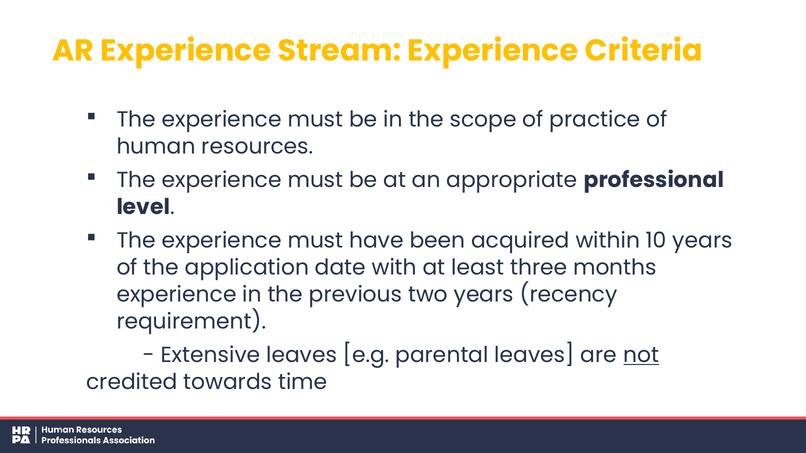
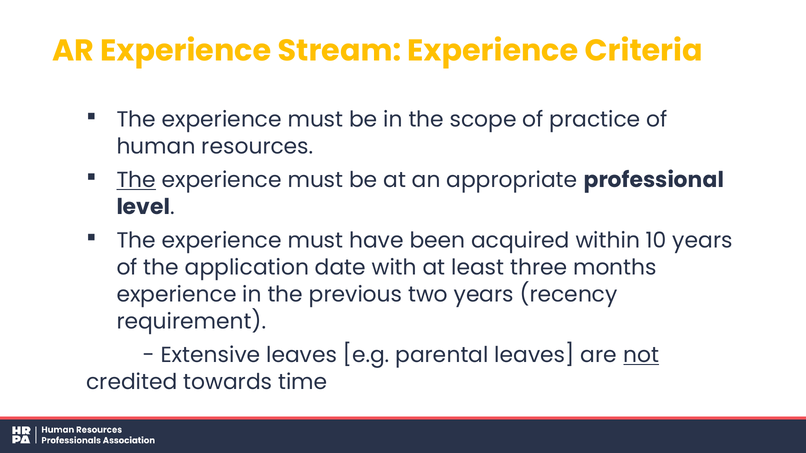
The underline: none -> present (136, 180)
